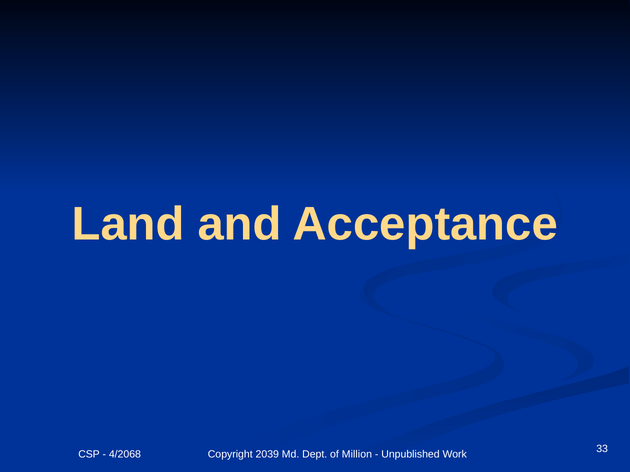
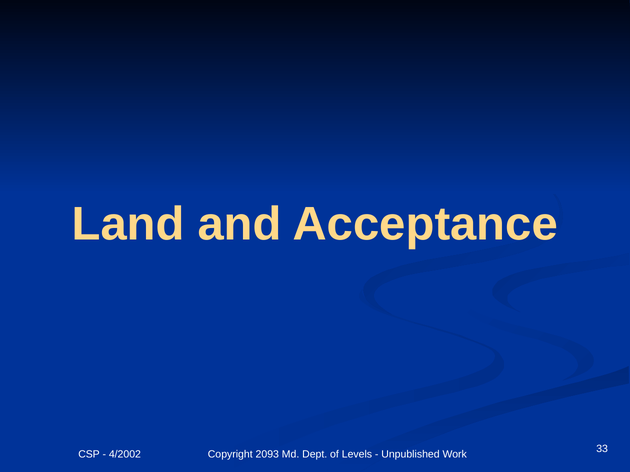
4/2068: 4/2068 -> 4/2002 (125, 455)
2039: 2039 -> 2093 (267, 455)
Million: Million -> Levels (357, 455)
